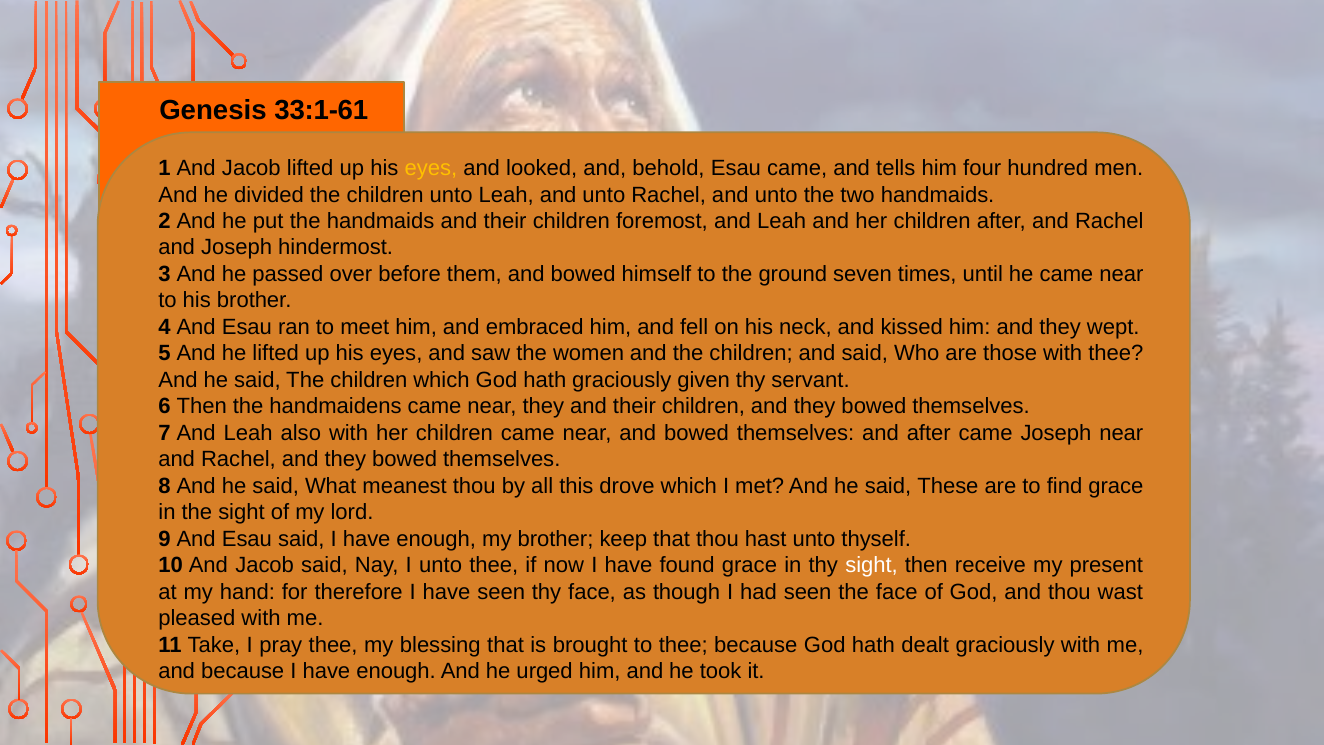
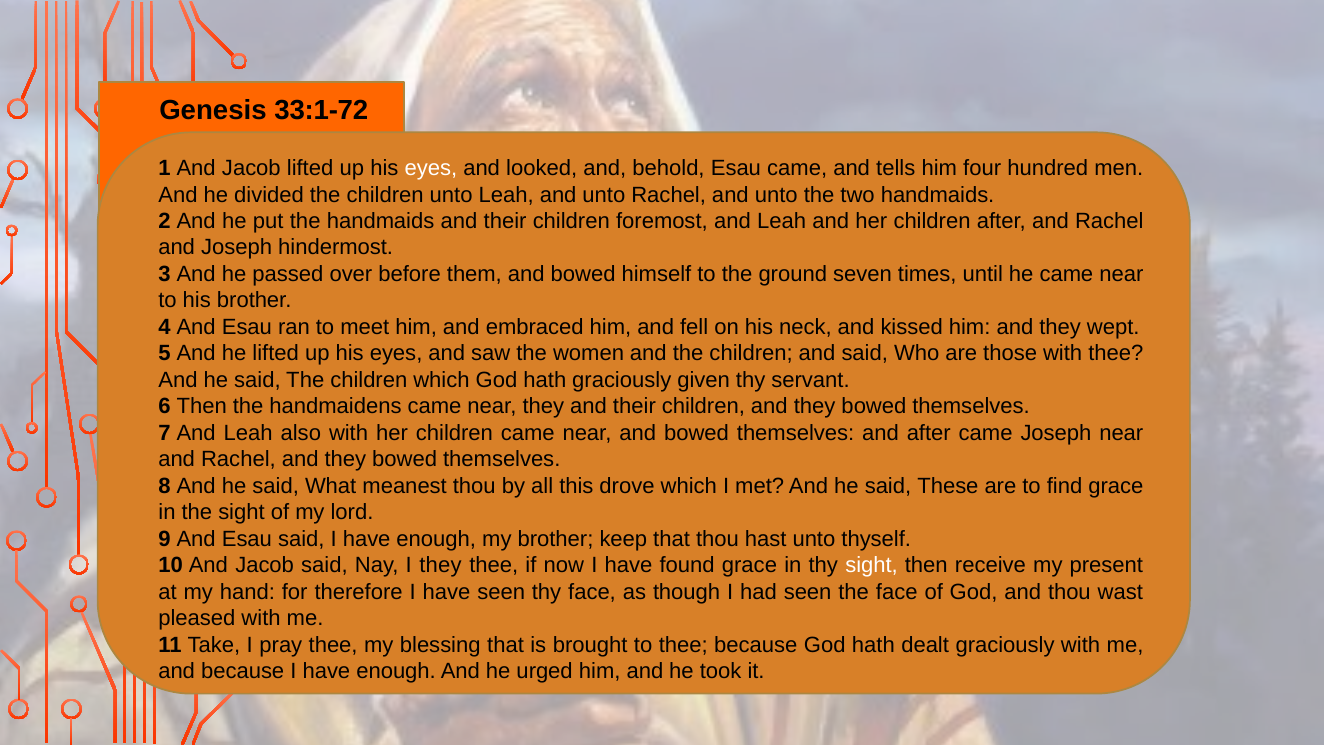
33:1-61: 33:1-61 -> 33:1-72 (321, 110)
eyes colour: yellow -> white (431, 168)
I unto: unto -> they (441, 565)
